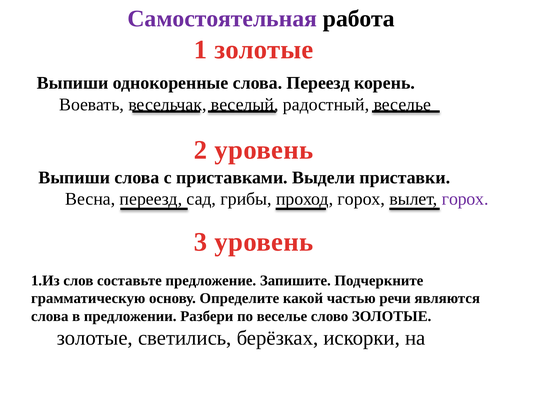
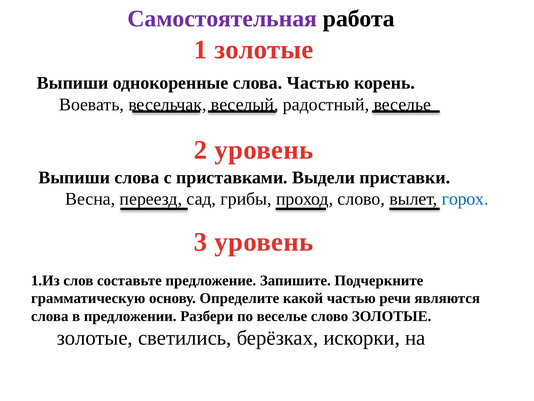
слова Переезд: Переезд -> Частью (318, 83)
горох: горох -> слово (361, 199)
горох colour: purple -> blue (465, 199)
